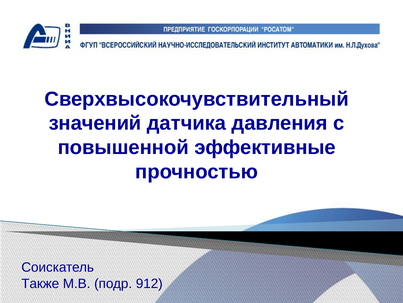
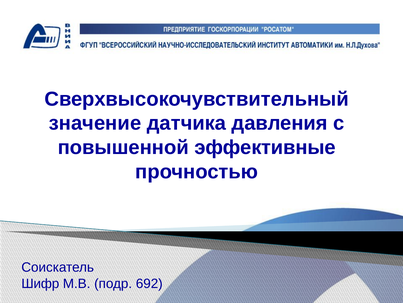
значений: значений -> значение (95, 123)
Также: Также -> Шифр (40, 283)
912: 912 -> 692 (149, 283)
